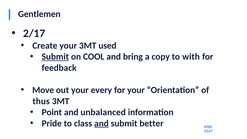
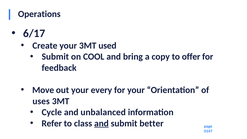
Gentlemen: Gentlemen -> Operations (39, 14)
2/17: 2/17 -> 6/17 (34, 33)
Submit underline: present -> none (55, 57)
with: with -> offer (191, 57)
thus: thus -> uses (41, 101)
Point: Point -> Cycle (52, 112)
Pride: Pride -> Refer (52, 123)
